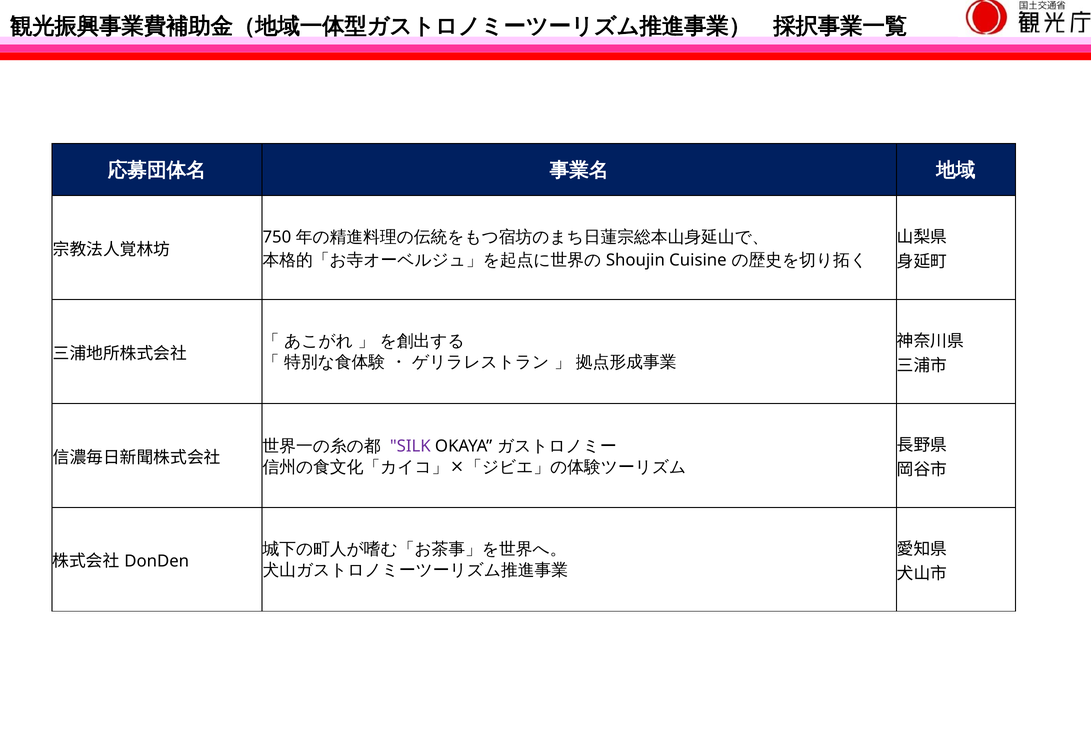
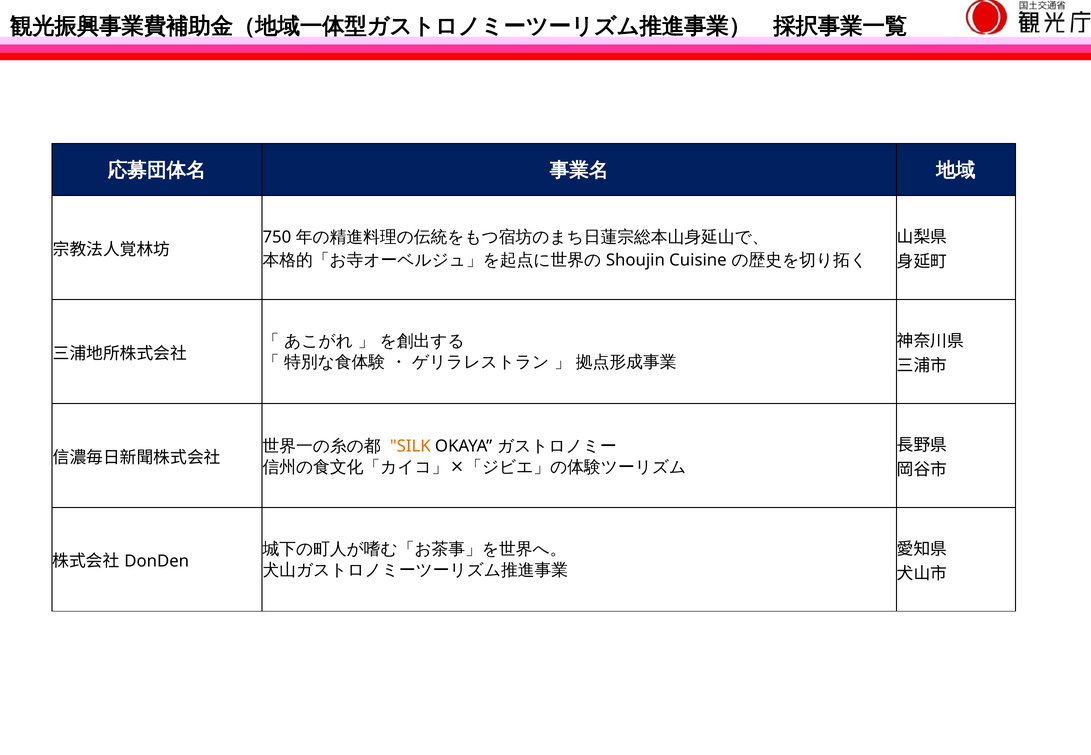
SILK colour: purple -> orange (410, 446)
